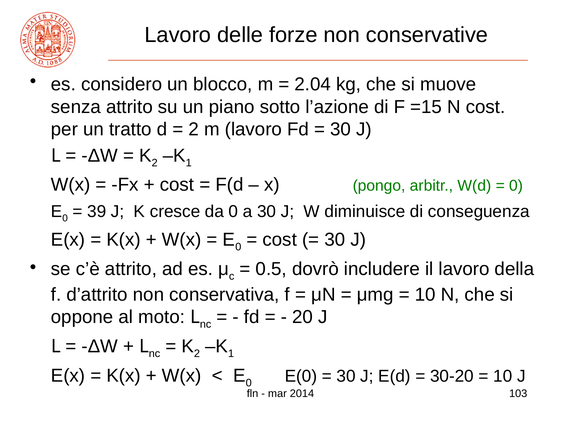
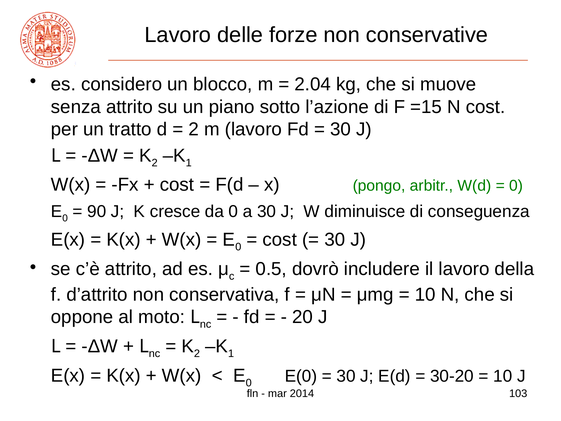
39: 39 -> 90 (97, 211)
